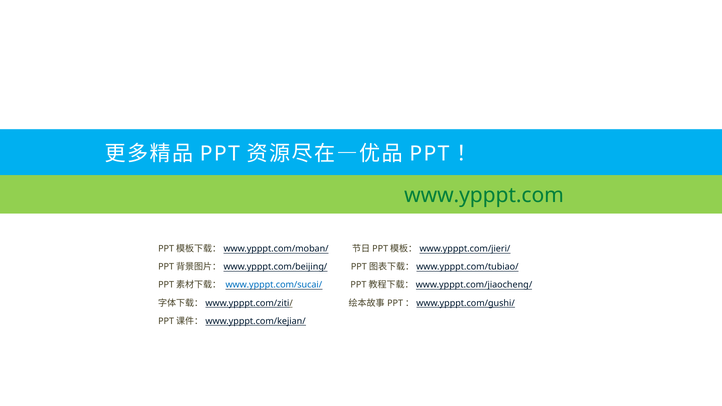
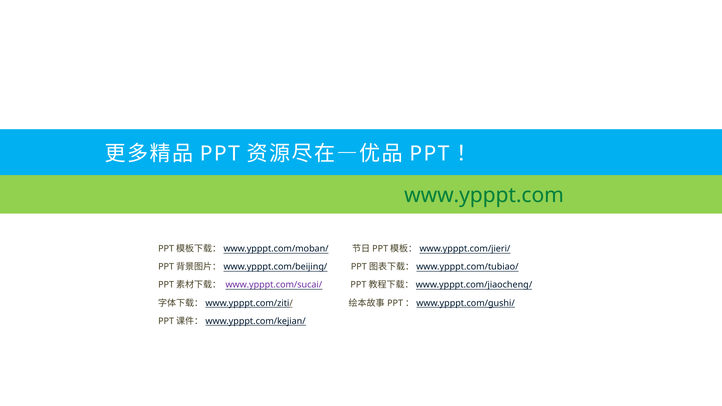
www.ypppt.com/sucai/ colour: blue -> purple (274, 285)
